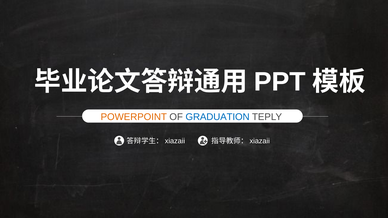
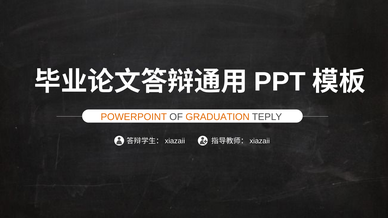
GRADUATION colour: blue -> orange (218, 117)
